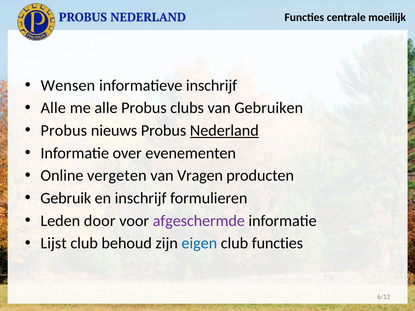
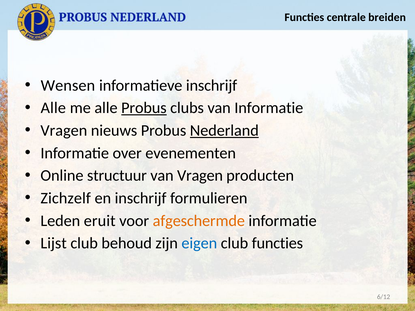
moeilijk: moeilijk -> breiden (387, 18)
Probus underline: none -> present (144, 108)
van Gebruiken: Gebruiken -> Informatie (269, 108)
Probus: Probus -> Vragen (64, 131)
vergeten: vergeten -> structuur (117, 176)
Gebruik: Gebruik -> Zichzelf (66, 198)
door: door -> eruit (100, 221)
afgeschermde colour: purple -> orange (199, 221)
